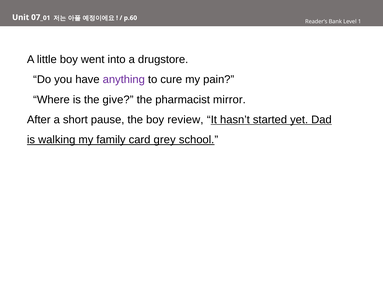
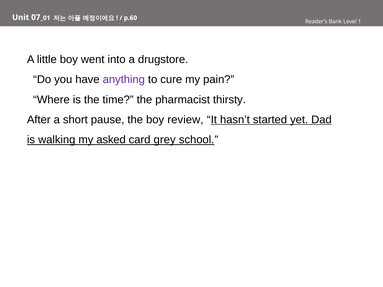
give: give -> time (118, 100)
mirror: mirror -> thirsty (229, 100)
family: family -> asked (111, 140)
